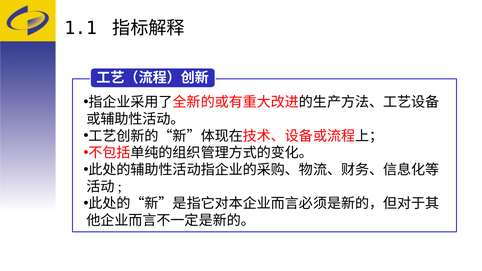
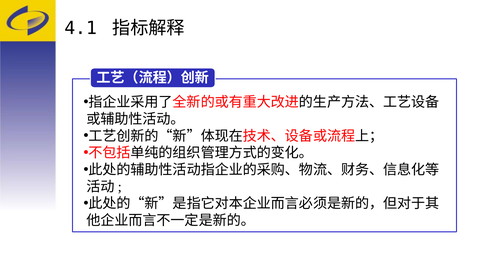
1.1: 1.1 -> 4.1 (81, 28)
